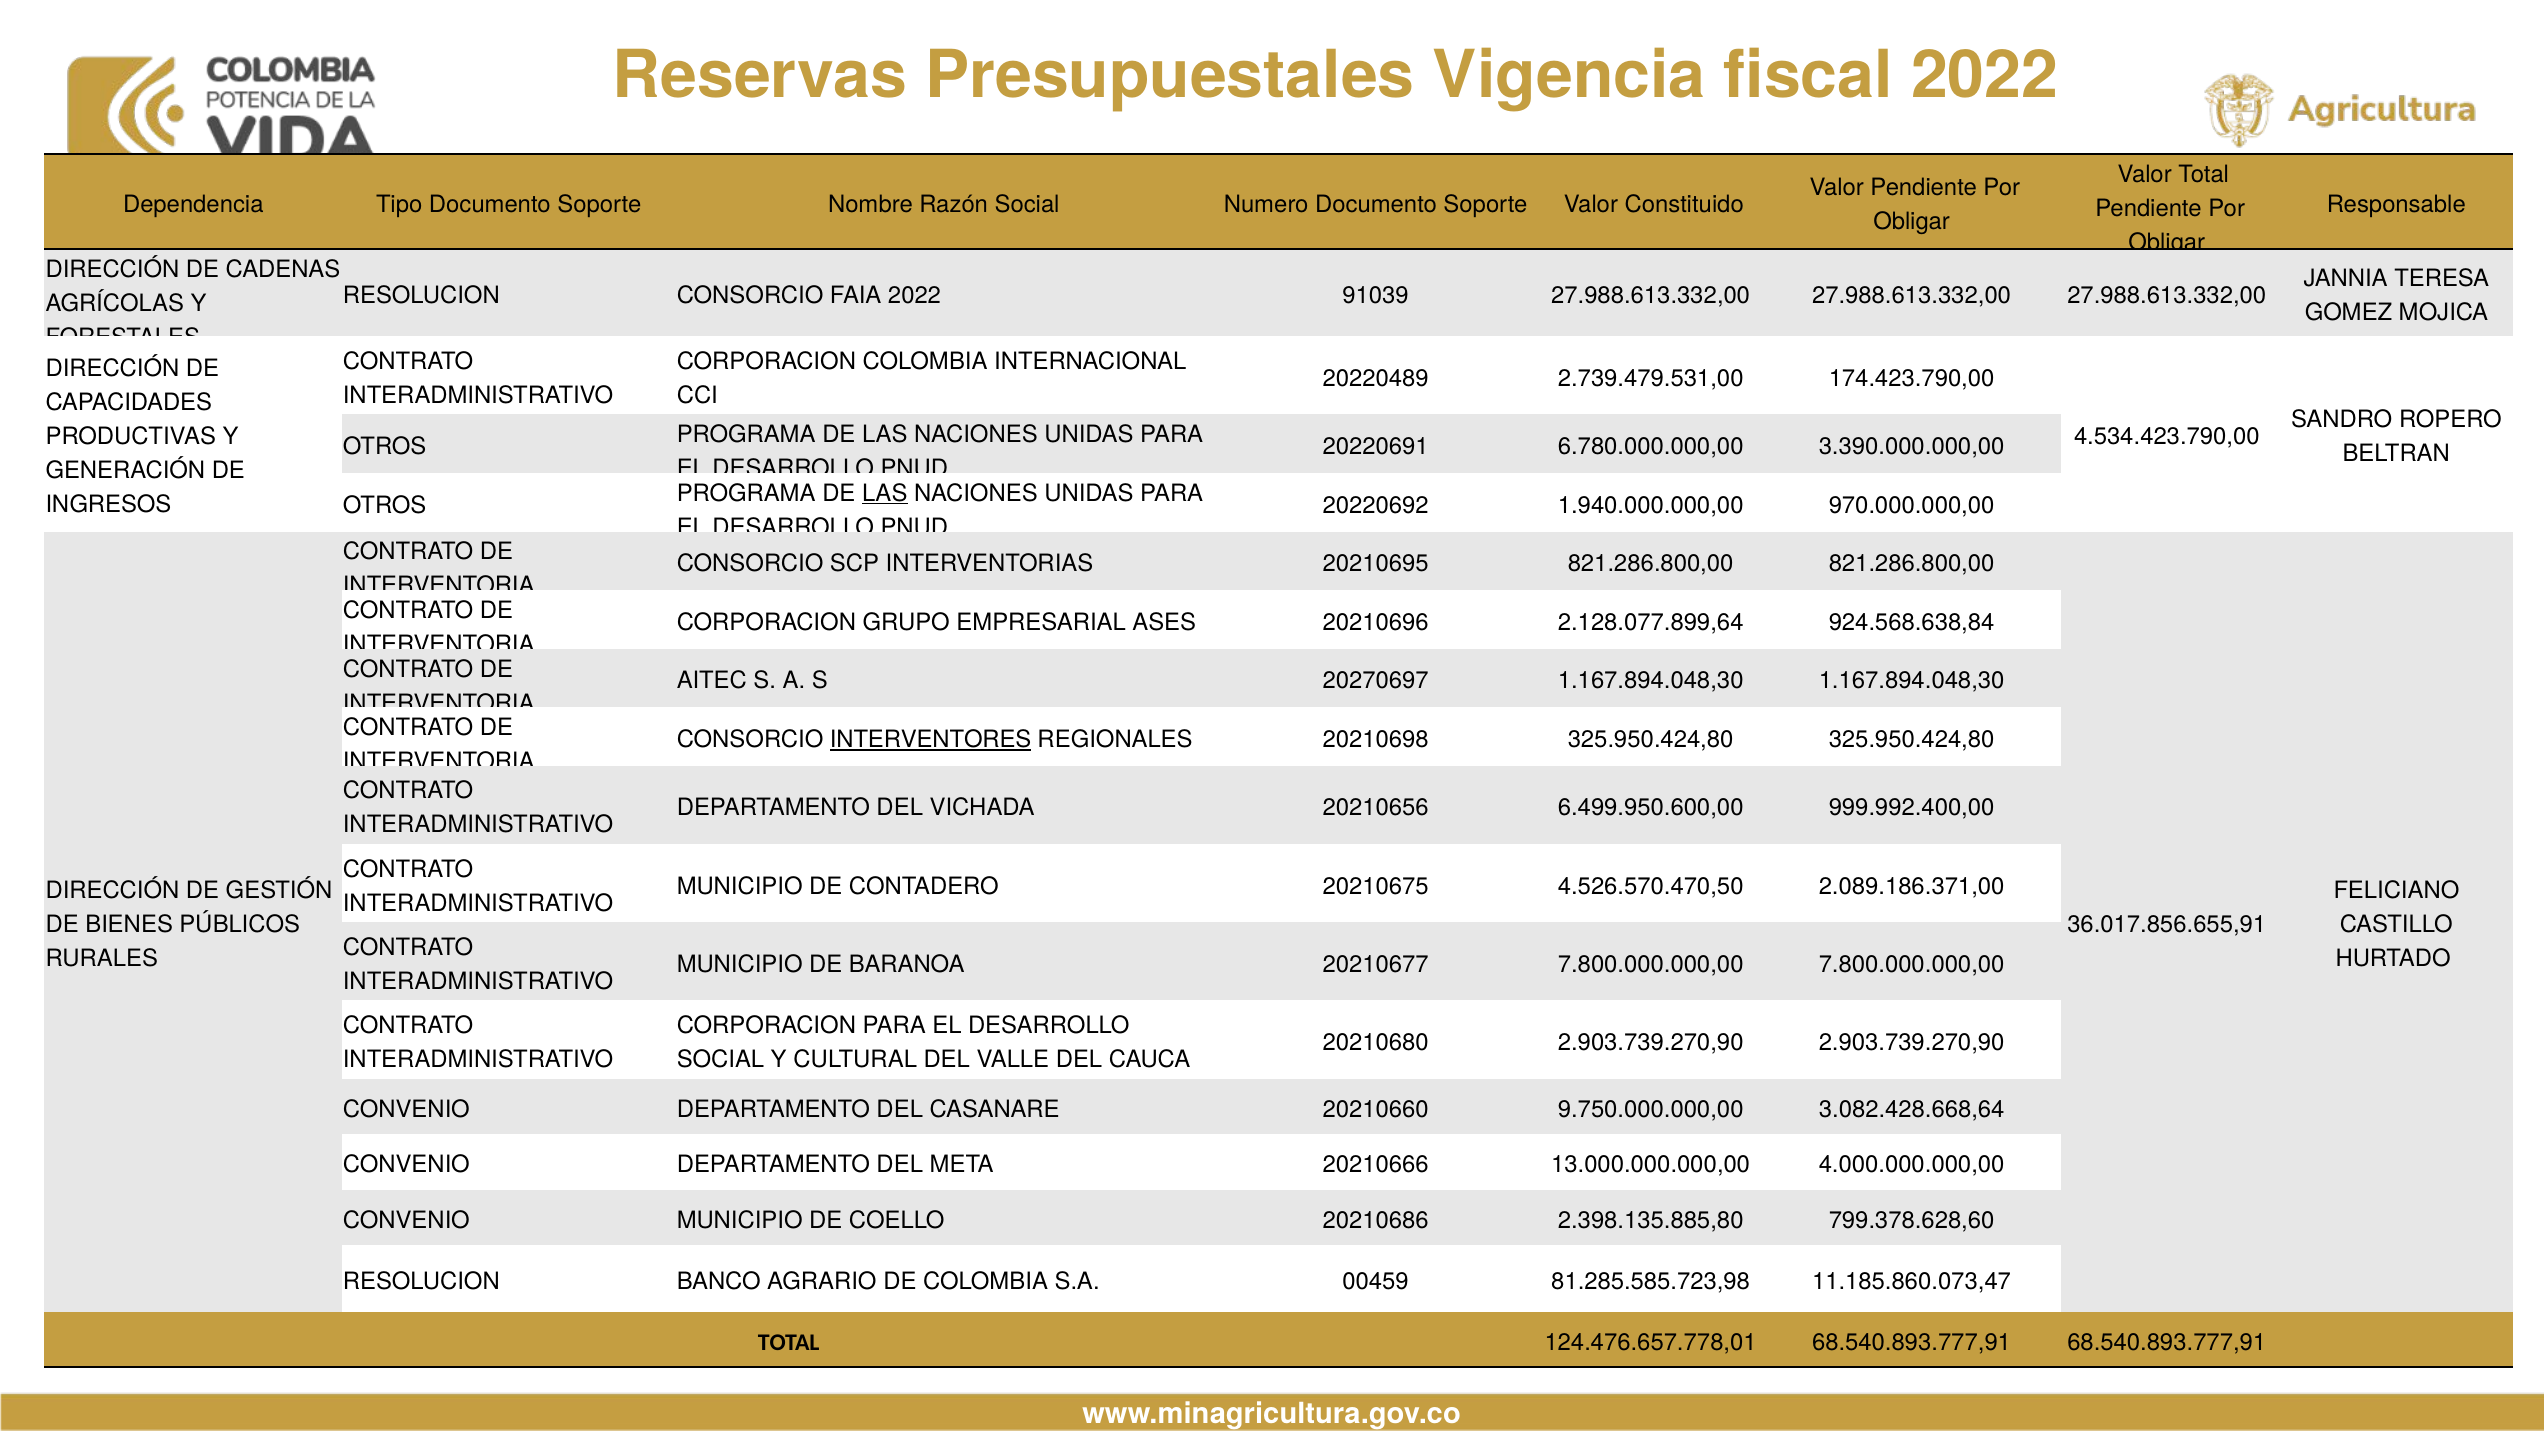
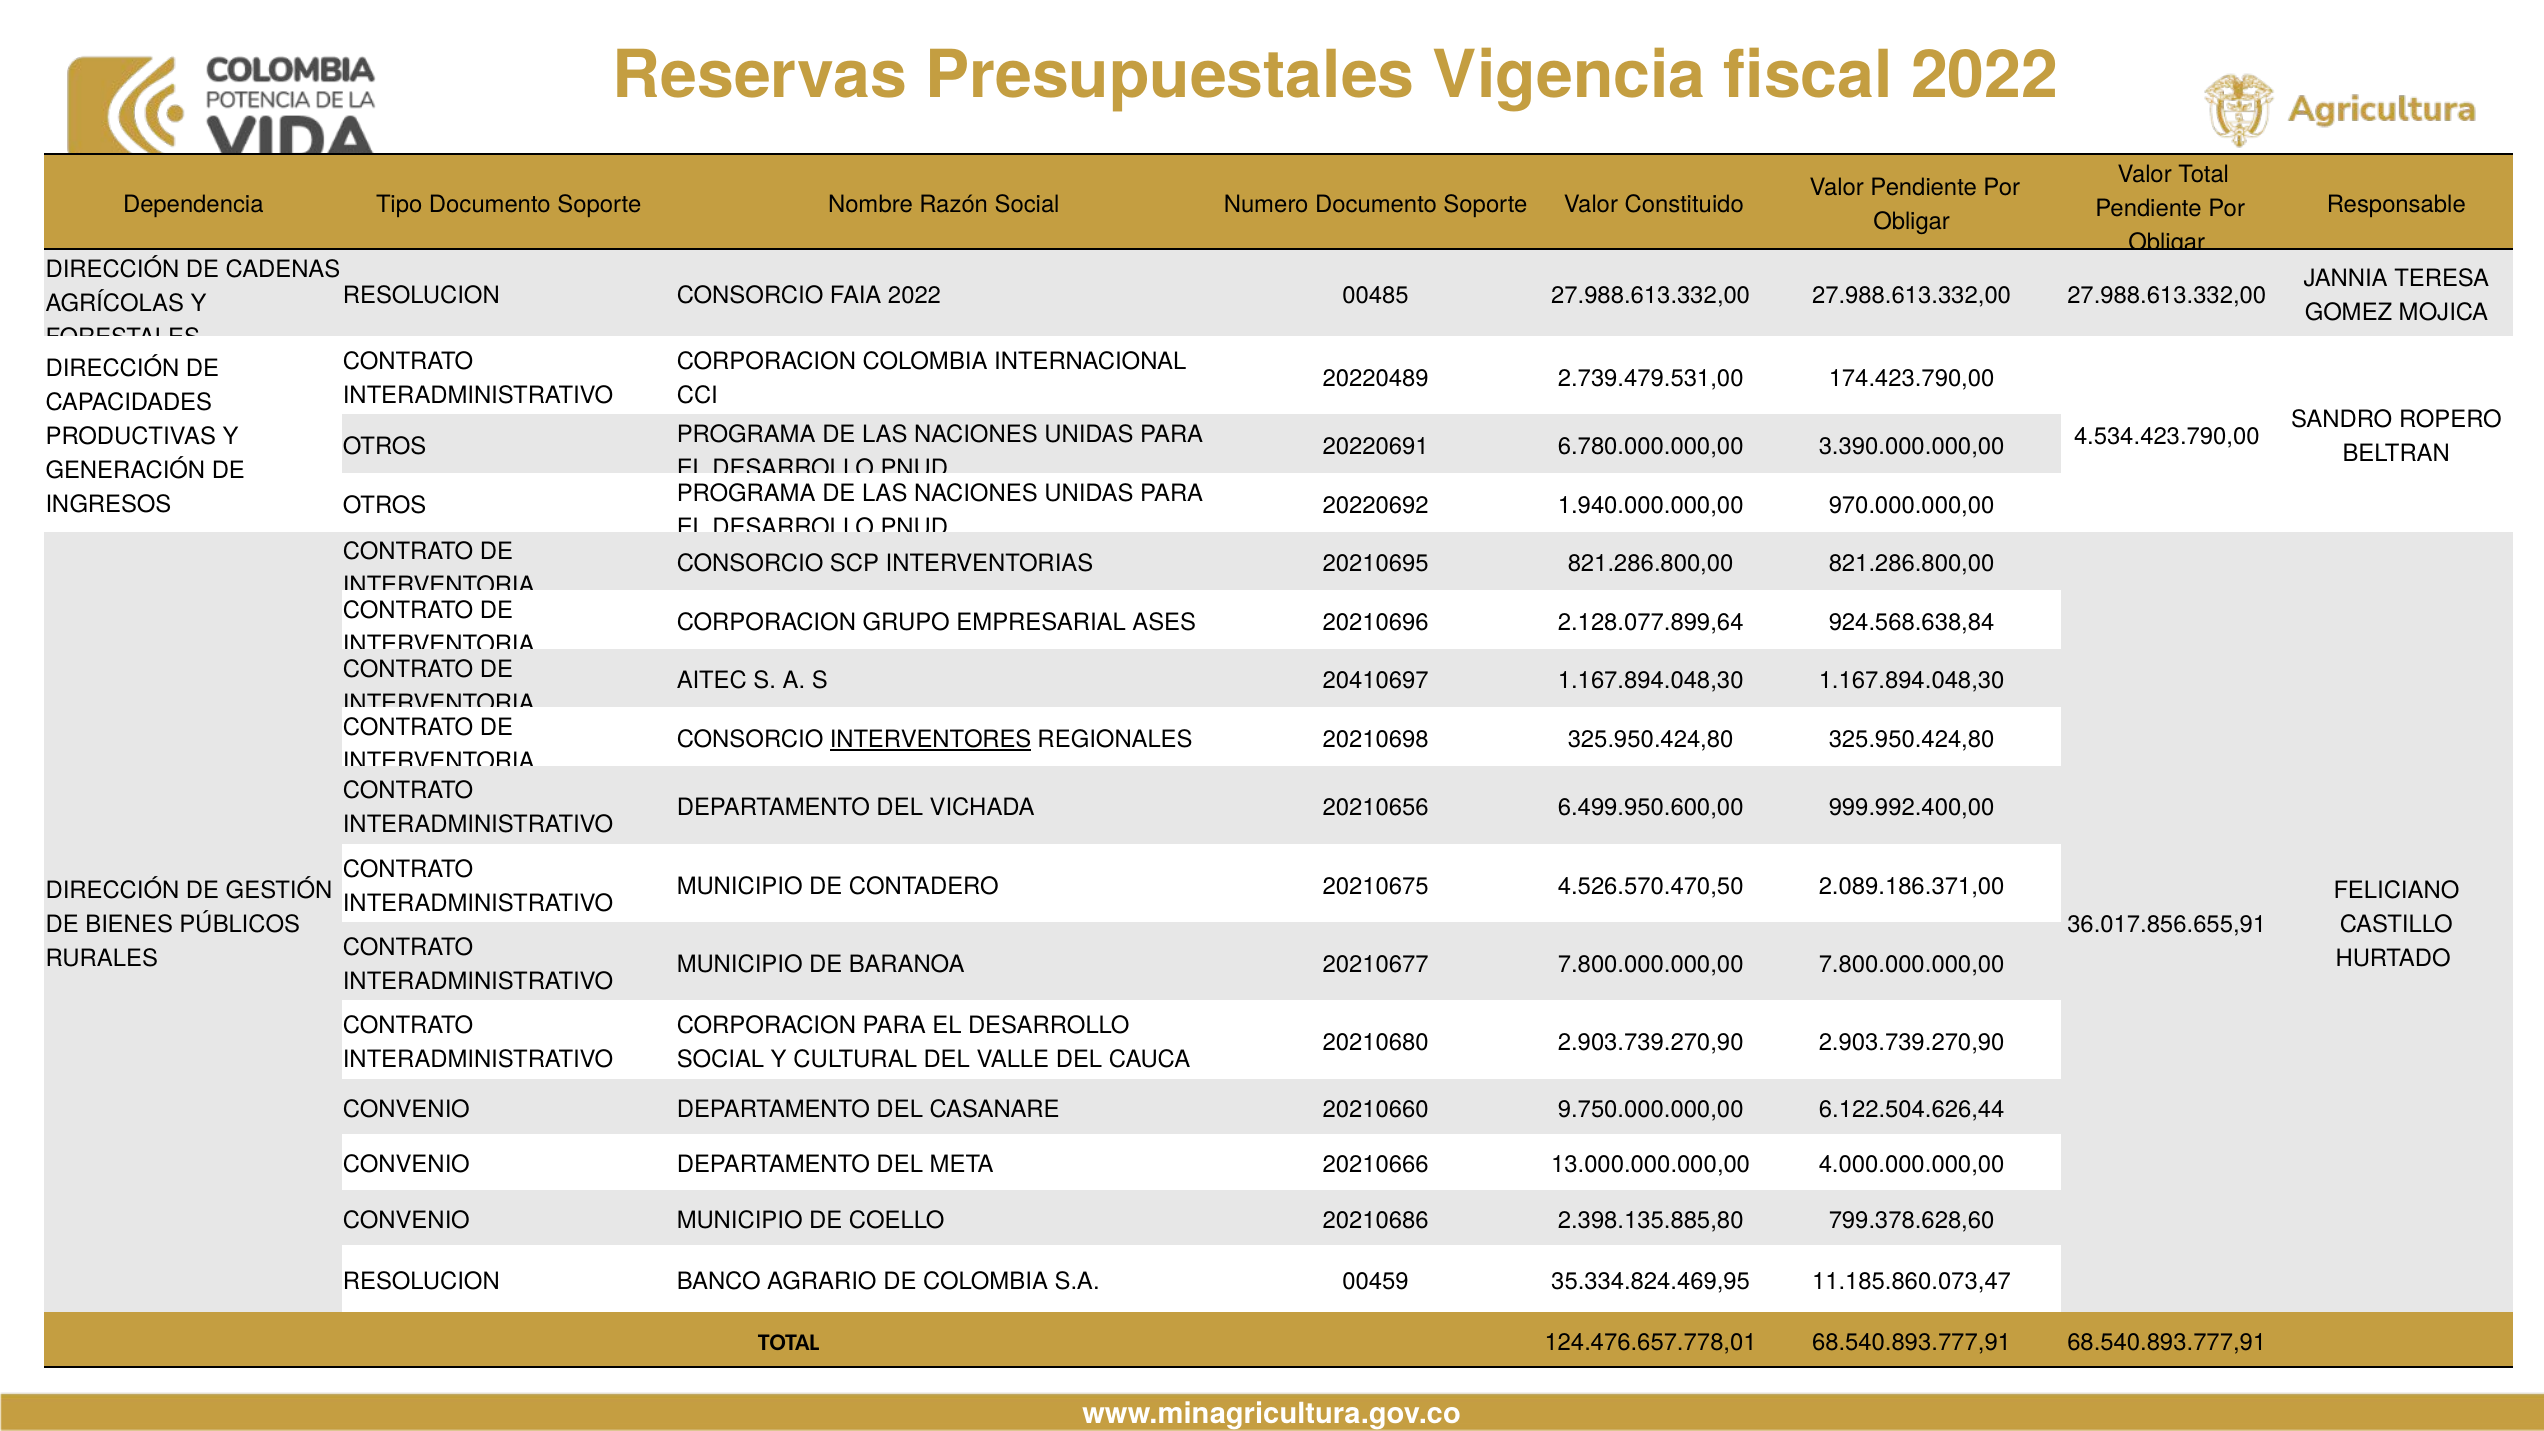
91039: 91039 -> 00485 (1376, 296)
LAS underline: present -> none (885, 493)
20270697: 20270697 -> 20410697 (1376, 681)
3.082.428.668,64: 3.082.428.668,64 -> 6.122.504.626,44 (1912, 1109)
81.285.585.723,98: 81.285.585.723,98 -> 35.334.824.469,95 (1651, 1282)
